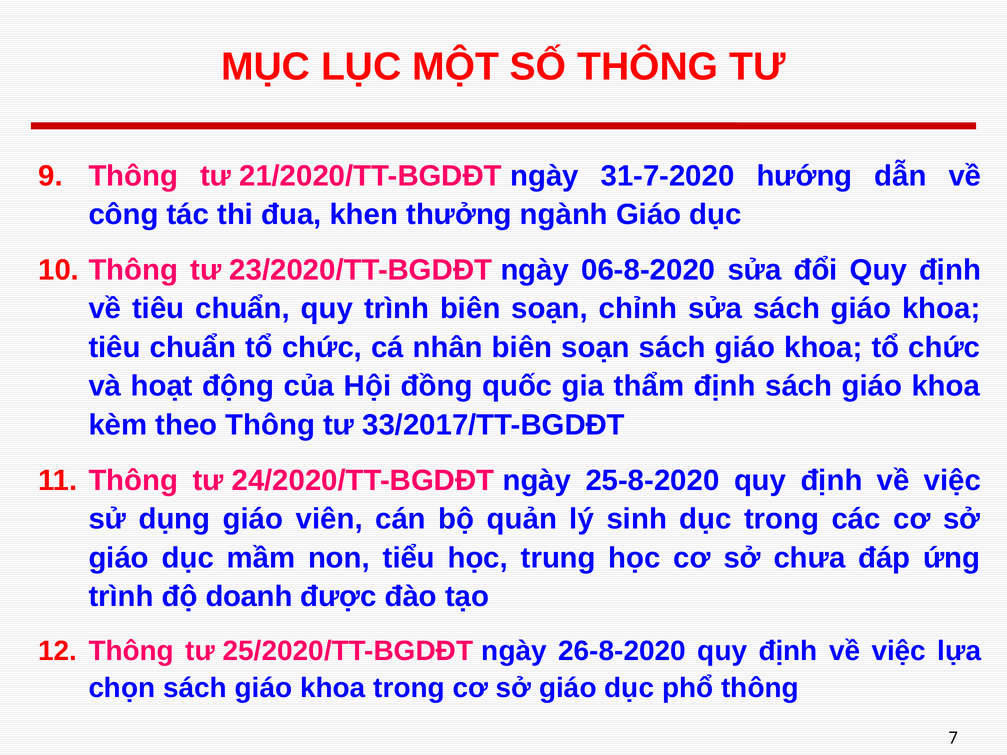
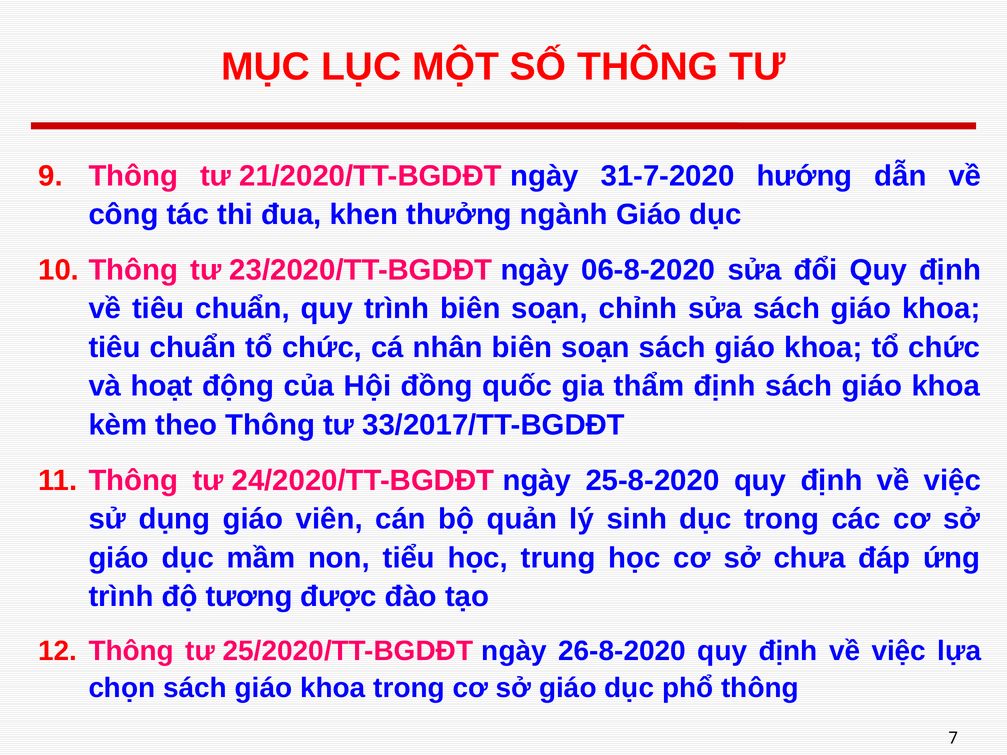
doanh: doanh -> tương (249, 597)
